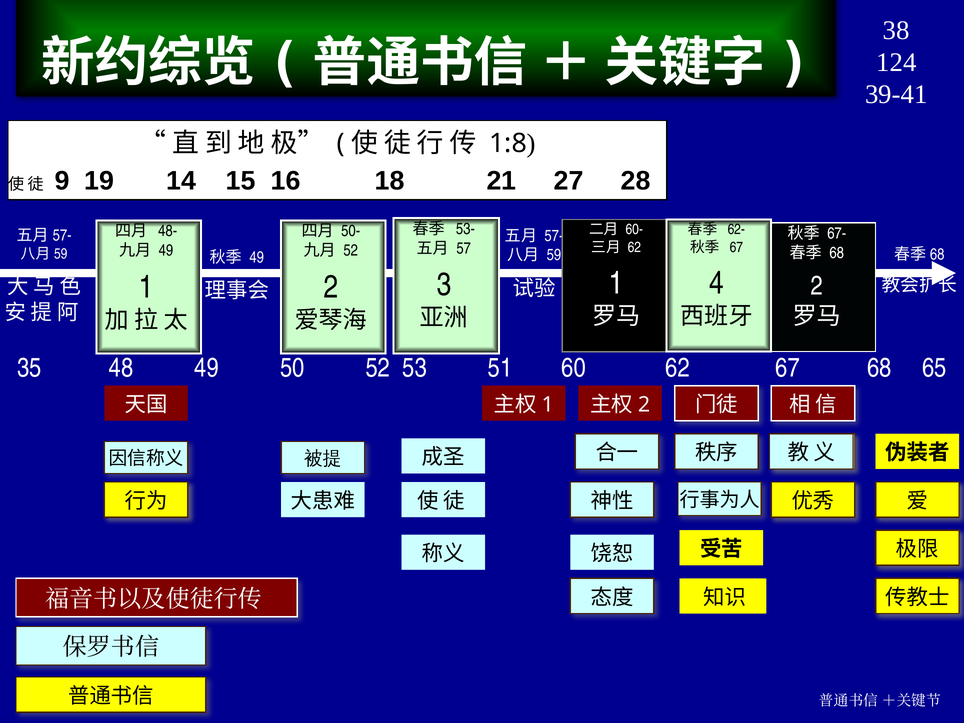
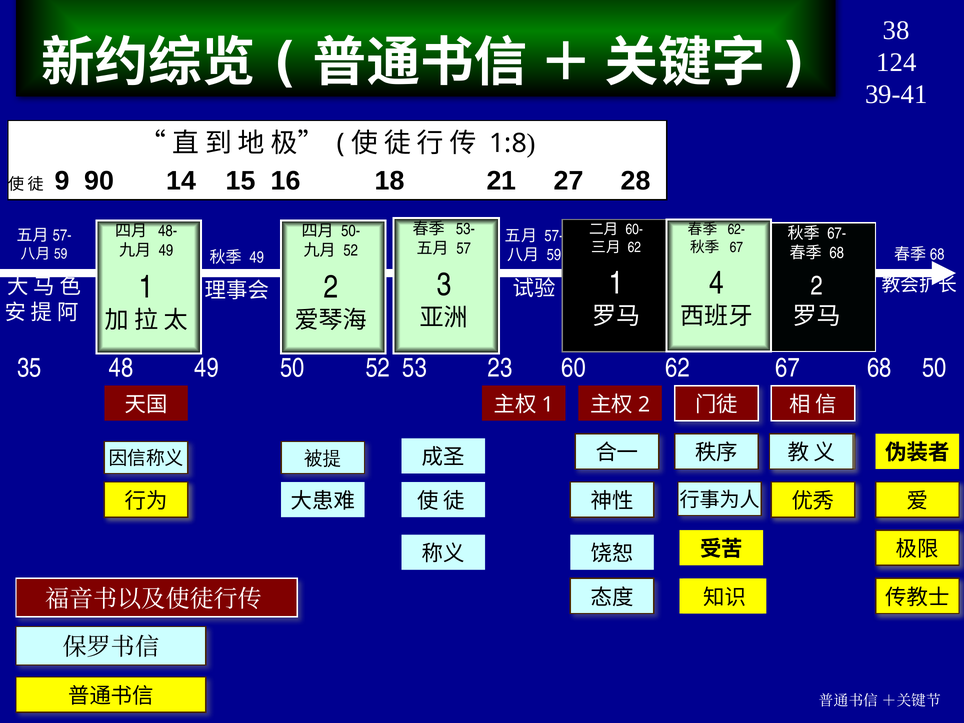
19: 19 -> 90 (99, 181)
51: 51 -> 23 (500, 368)
68 65: 65 -> 50 (934, 368)
